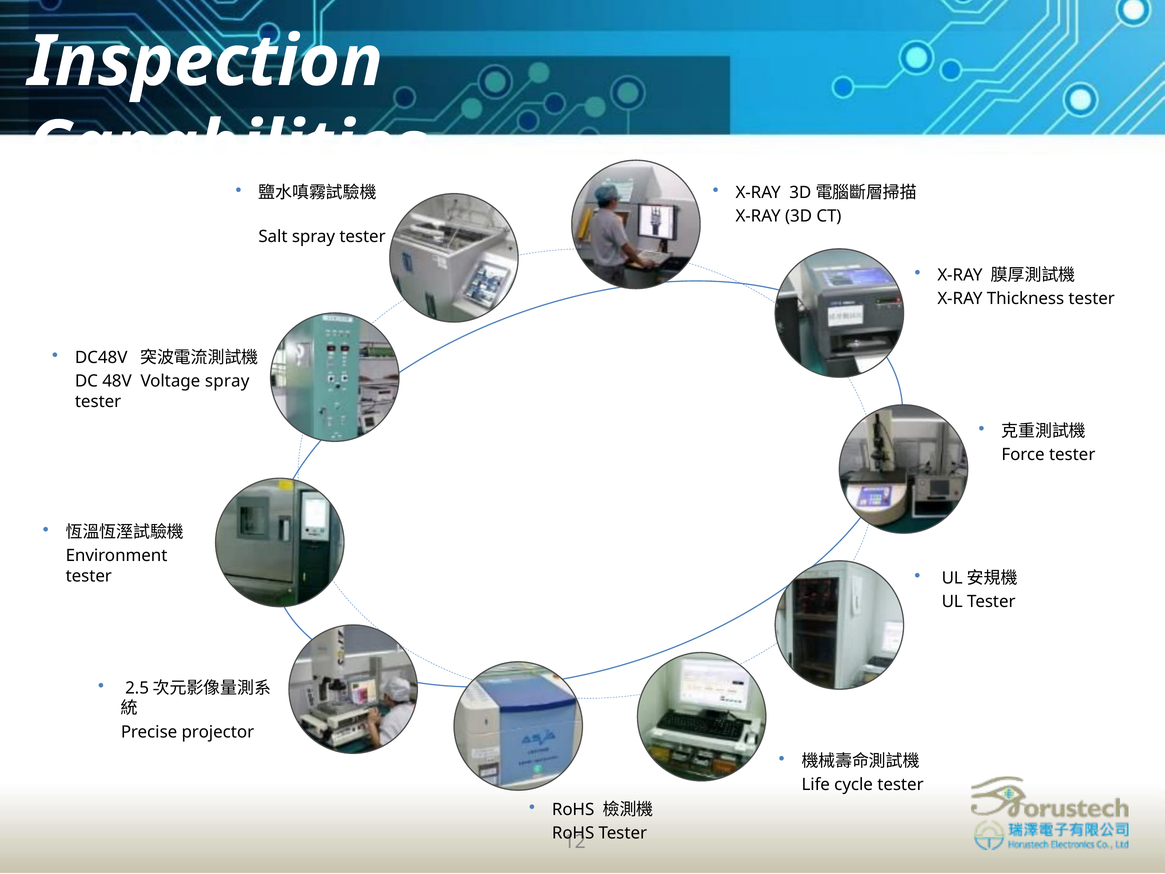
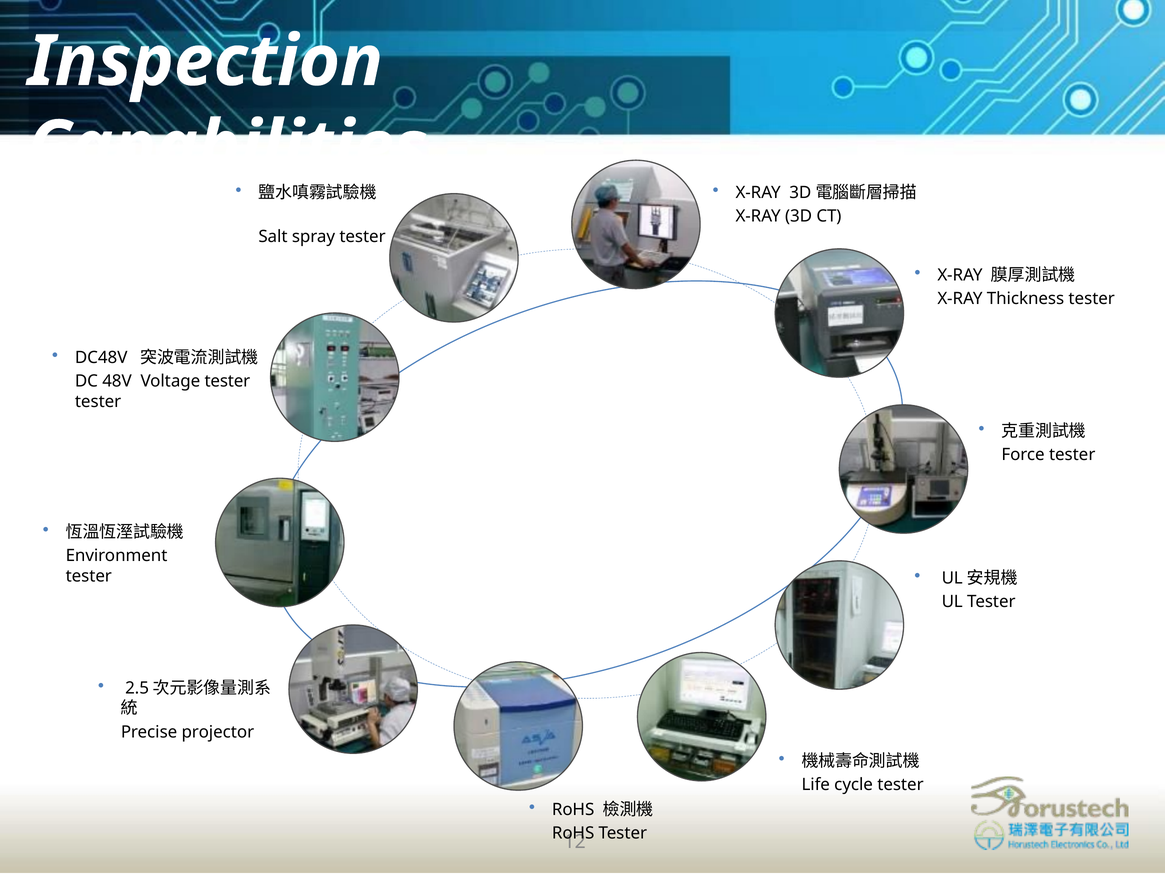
Voltage spray: spray -> tester (227, 381)
